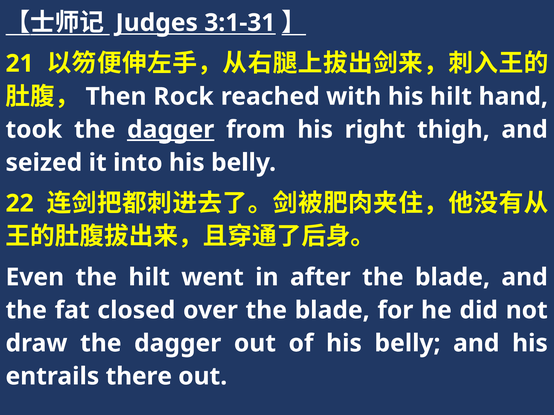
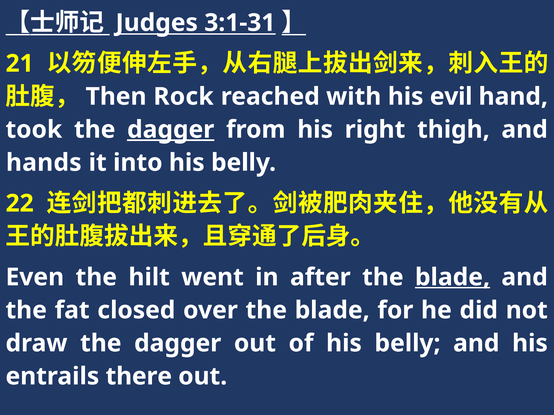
his hilt: hilt -> evil (451, 97)
seized: seized -> hands (44, 163)
blade underline: none -> present (452, 278)
